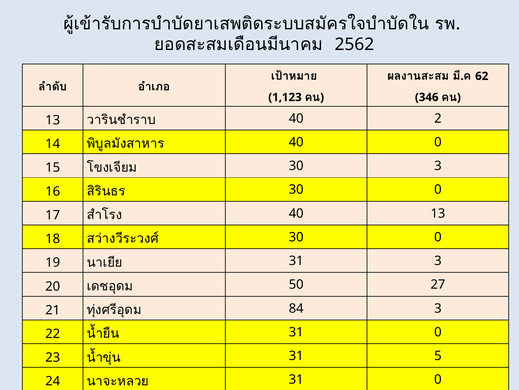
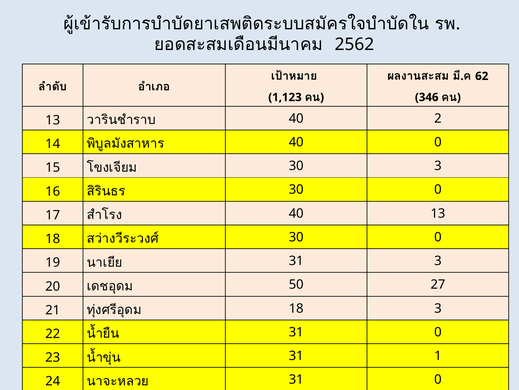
84: 84 -> 18 (296, 308)
5: 5 -> 1 (438, 355)
